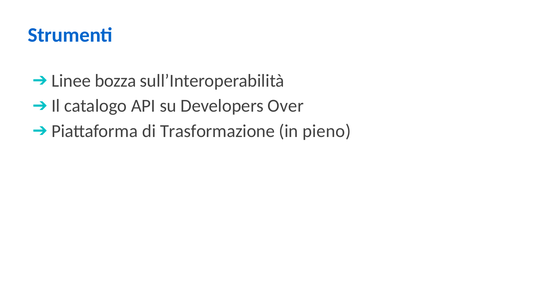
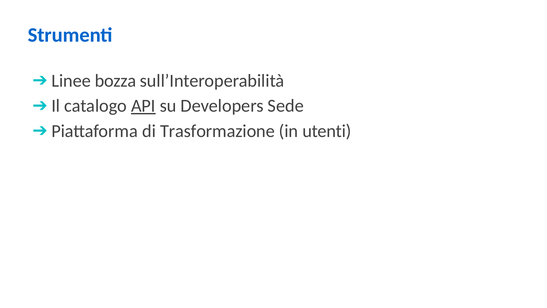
API underline: none -> present (143, 106)
Over: Over -> Sede (286, 106)
pieno: pieno -> utenti (327, 131)
